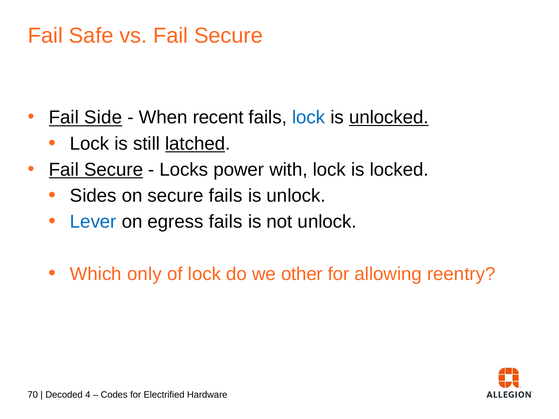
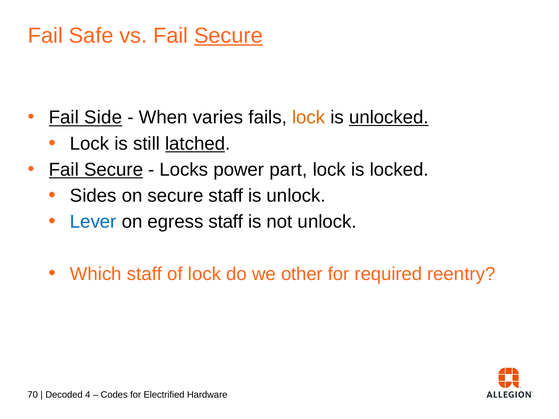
Secure underline: none -> present (229, 36)
recent: recent -> varies (218, 118)
lock colour: blue -> orange (309, 118)
with: with -> part (288, 170)
secure fails: fails -> staff (226, 196)
egress fails: fails -> staff (226, 222)
Which only: only -> staff (144, 274)
allowing: allowing -> required (388, 274)
